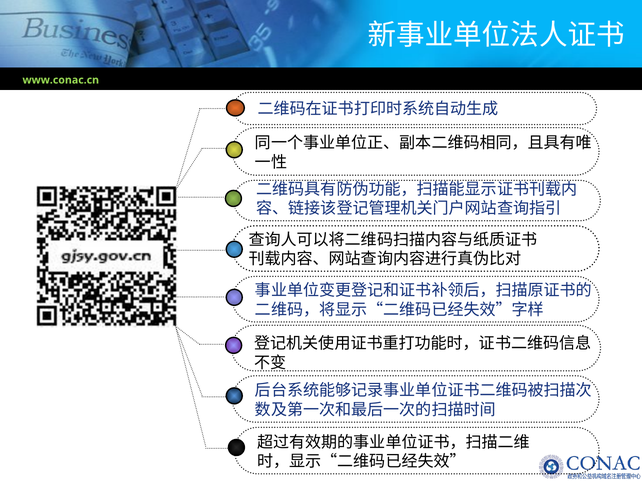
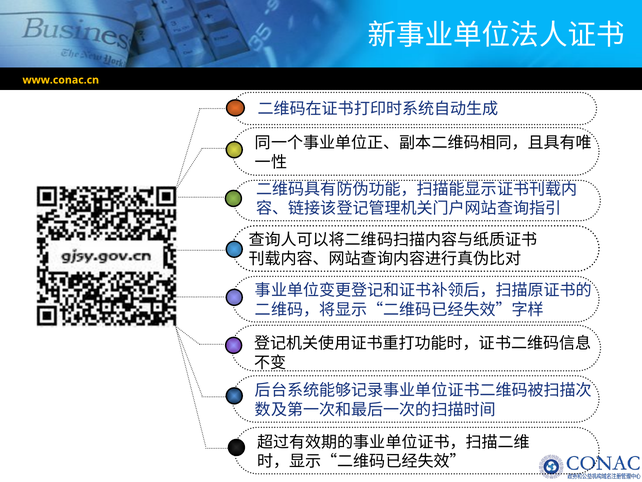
www.conac.cn colour: light green -> yellow (61, 80)
